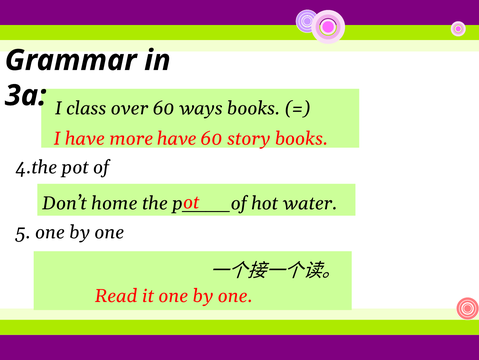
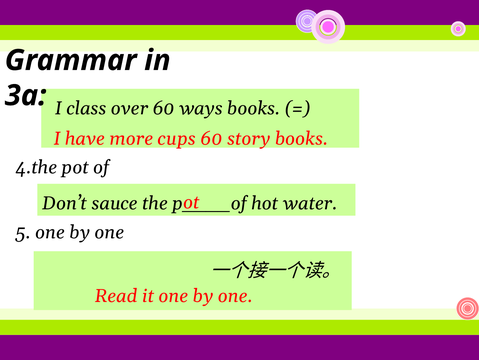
more have: have -> cups (177, 138)
home: home -> sauce (115, 203)
